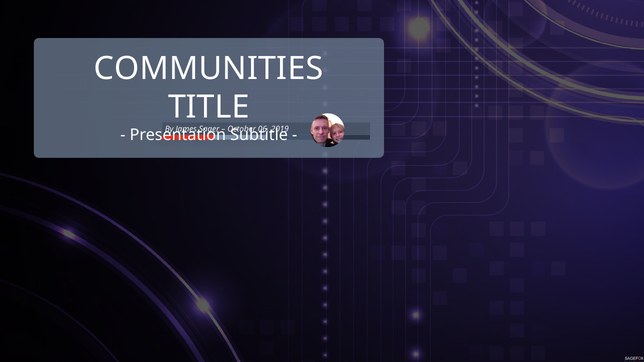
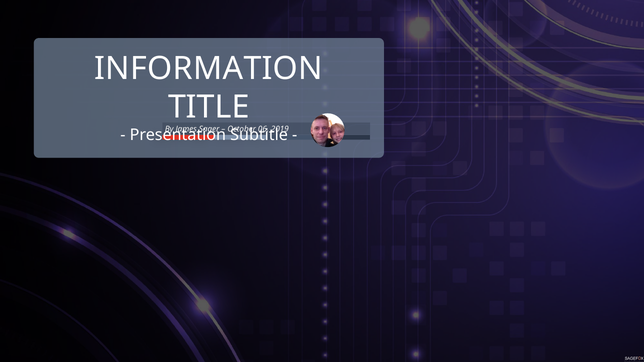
COMMUNITIES: COMMUNITIES -> INFORMATION (209, 69)
